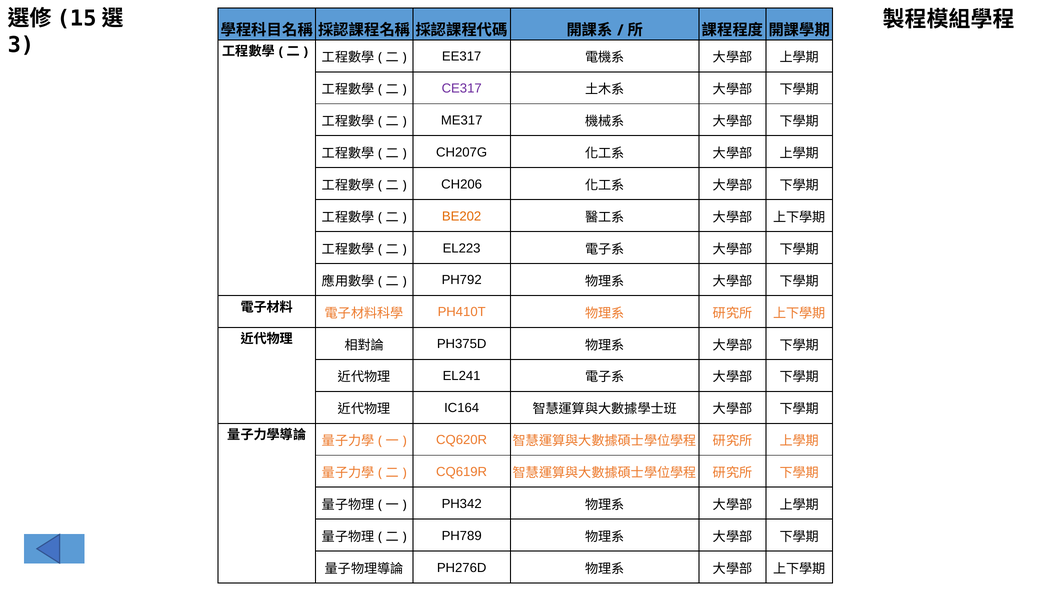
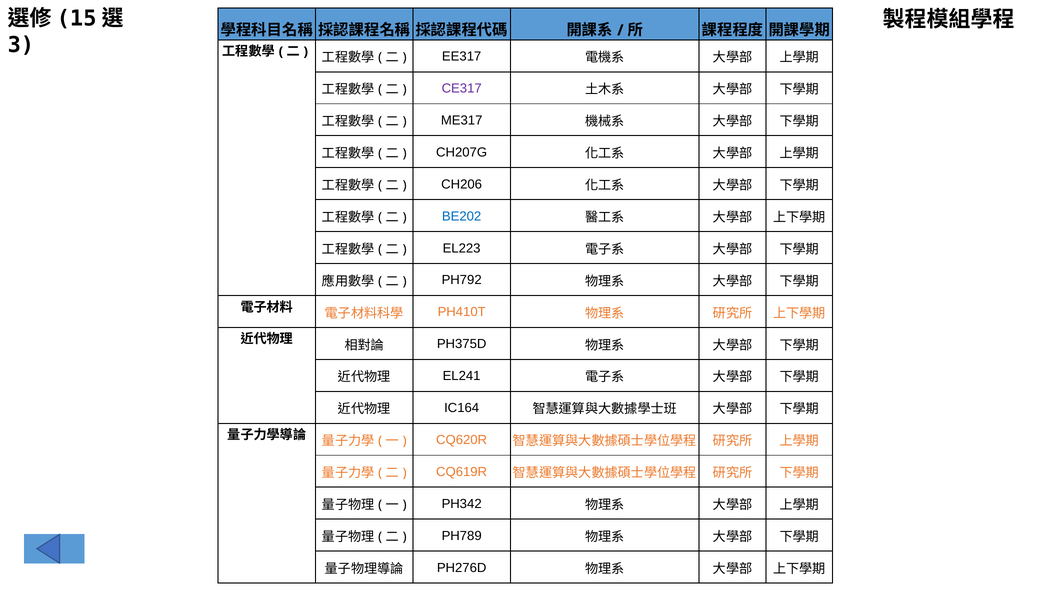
BE202 colour: orange -> blue (462, 216)
